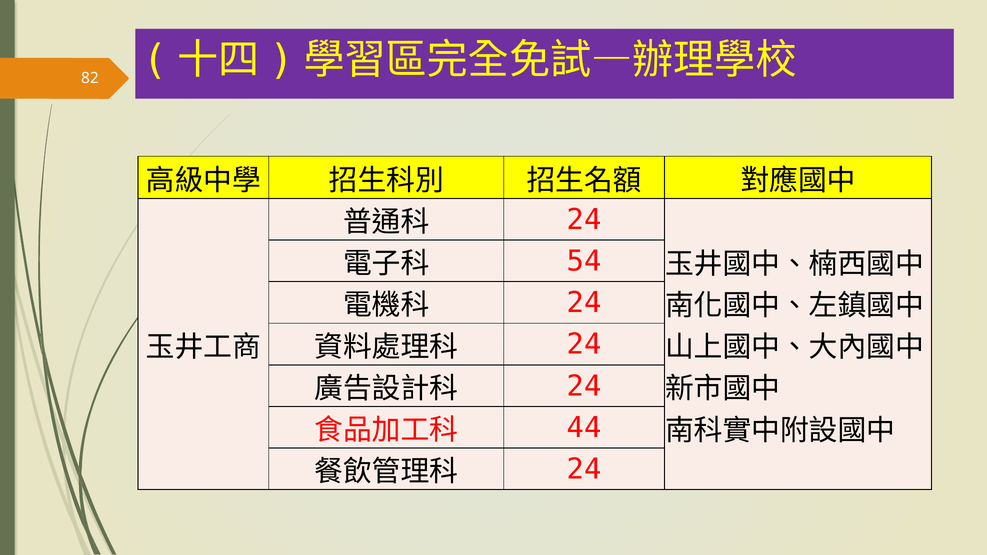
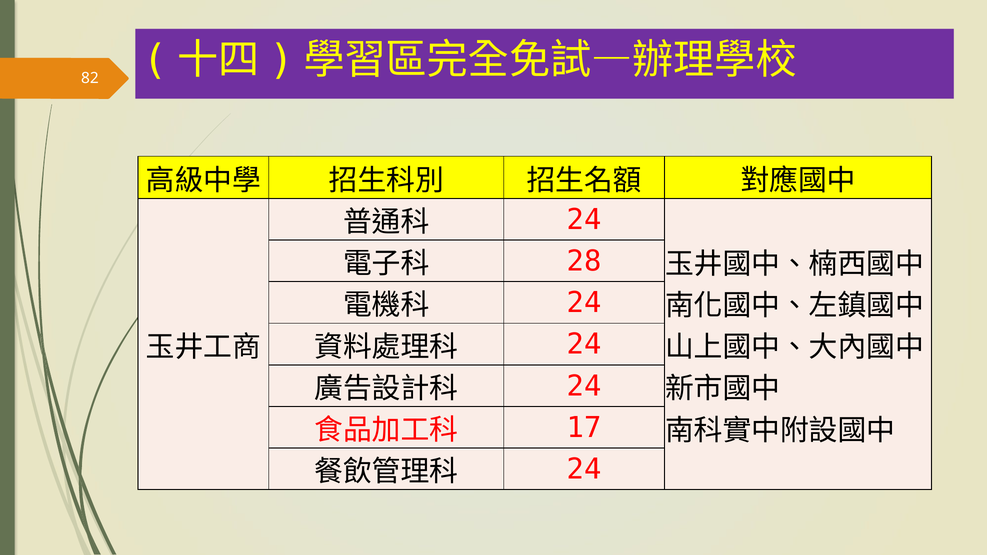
54: 54 -> 28 (584, 261)
44: 44 -> 17 (584, 428)
